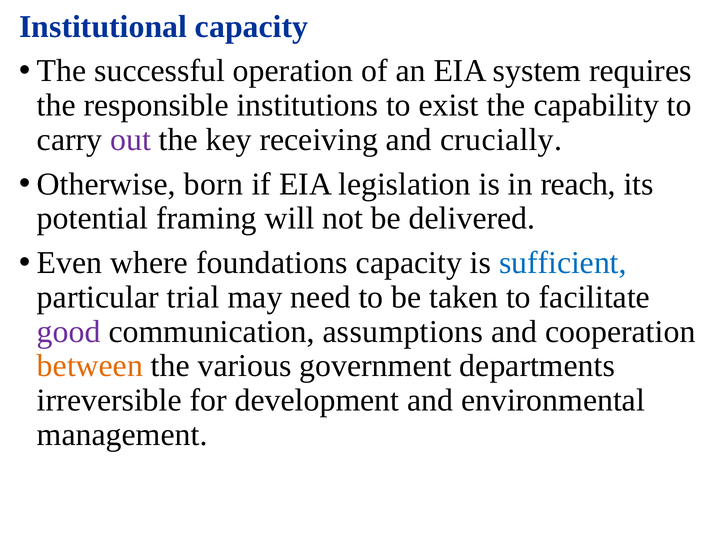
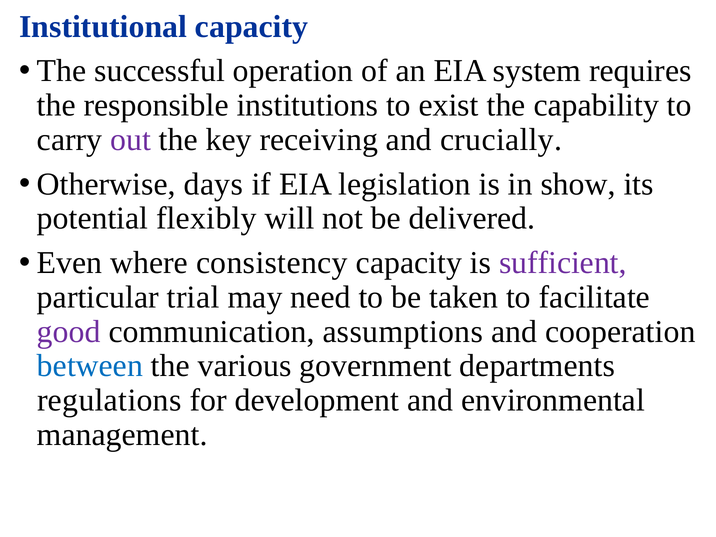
born: born -> days (213, 184)
reach: reach -> show (578, 184)
framing: framing -> flexibly (206, 218)
foundations: foundations -> consistency (272, 263)
sufficient colour: blue -> purple (563, 263)
between colour: orange -> blue (90, 366)
irreversible: irreversible -> regulations (109, 400)
